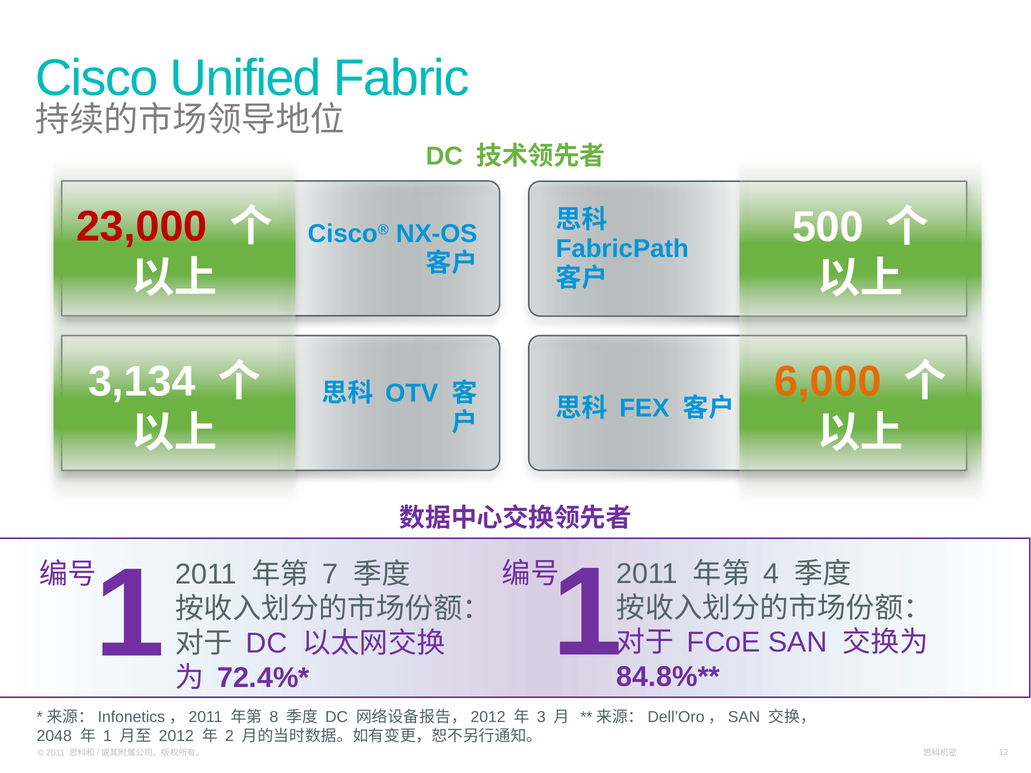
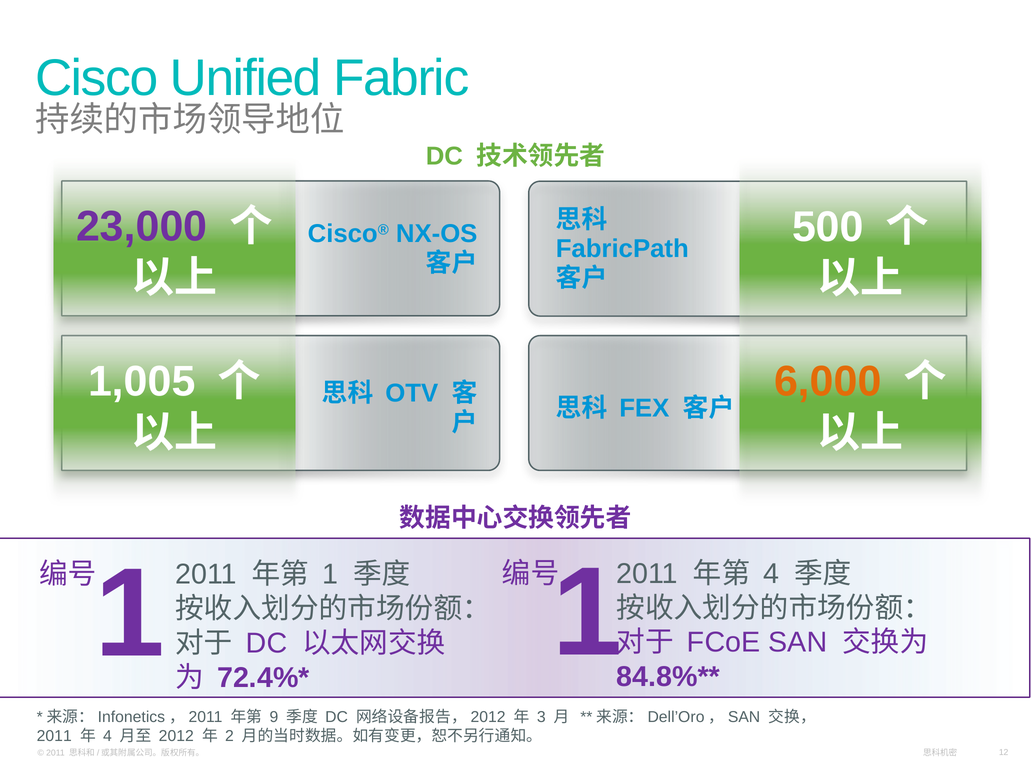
23,000 colour: red -> purple (142, 227)
3,134: 3,134 -> 1,005 (142, 382)
7: 7 -> 1 (330, 575)
8: 8 -> 9 (274, 717)
2048: 2048 -> 2011 (54, 736)
1: 1 -> 4 (107, 736)
